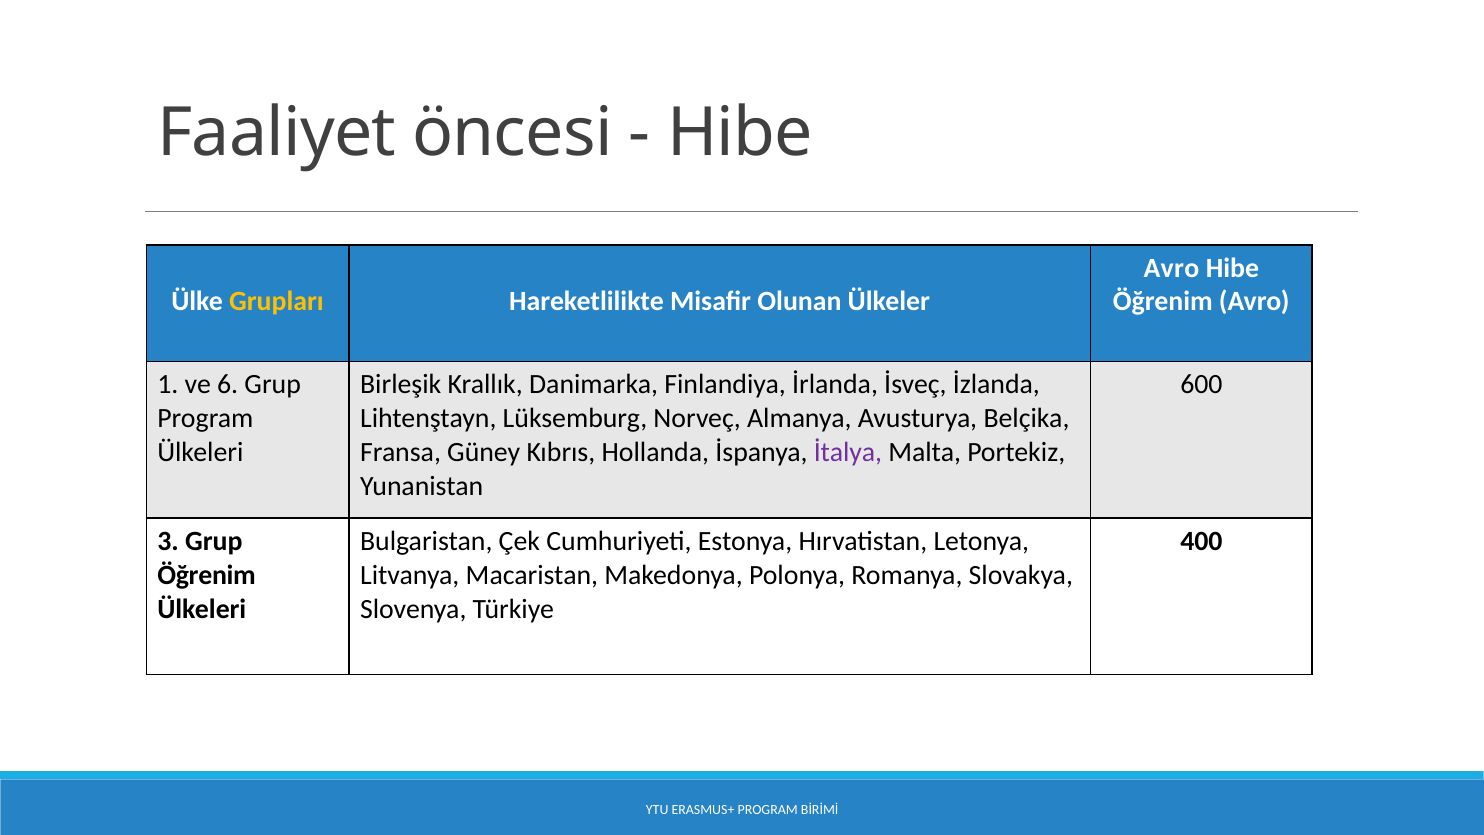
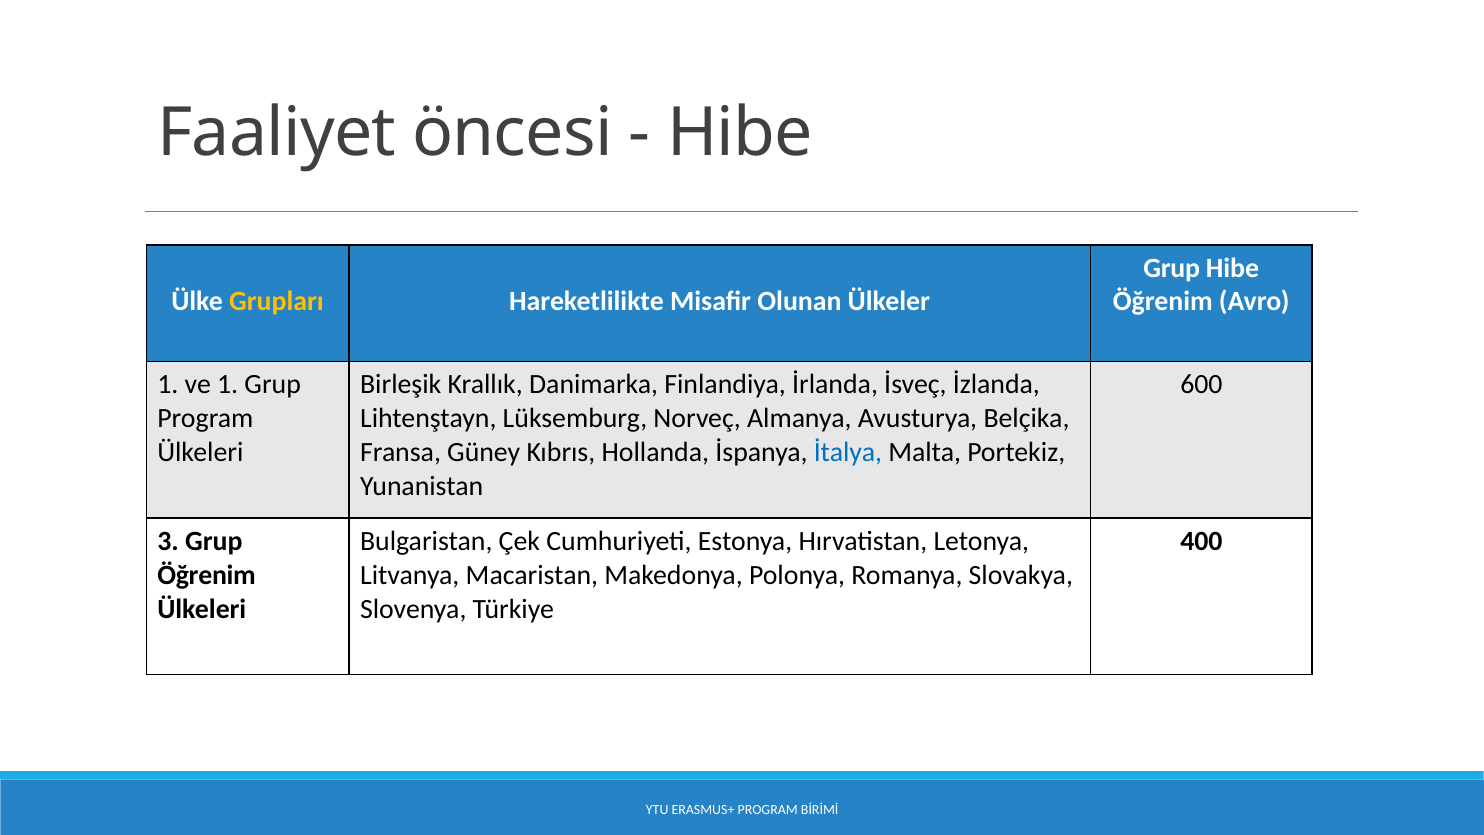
Avro: Avro -> Grup (1172, 268)
ve 6: 6 -> 1 (228, 384)
İtalya colour: purple -> blue (848, 452)
